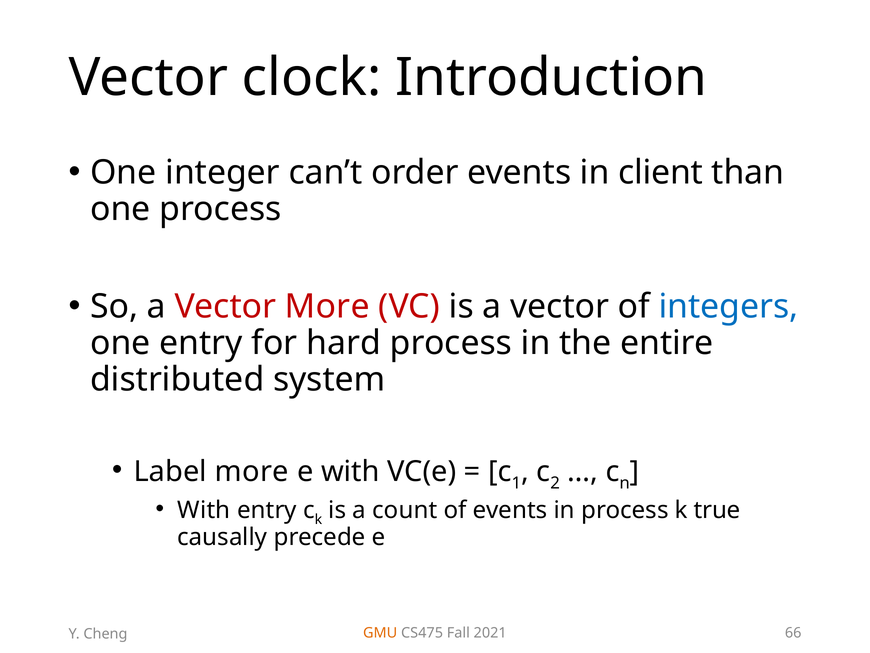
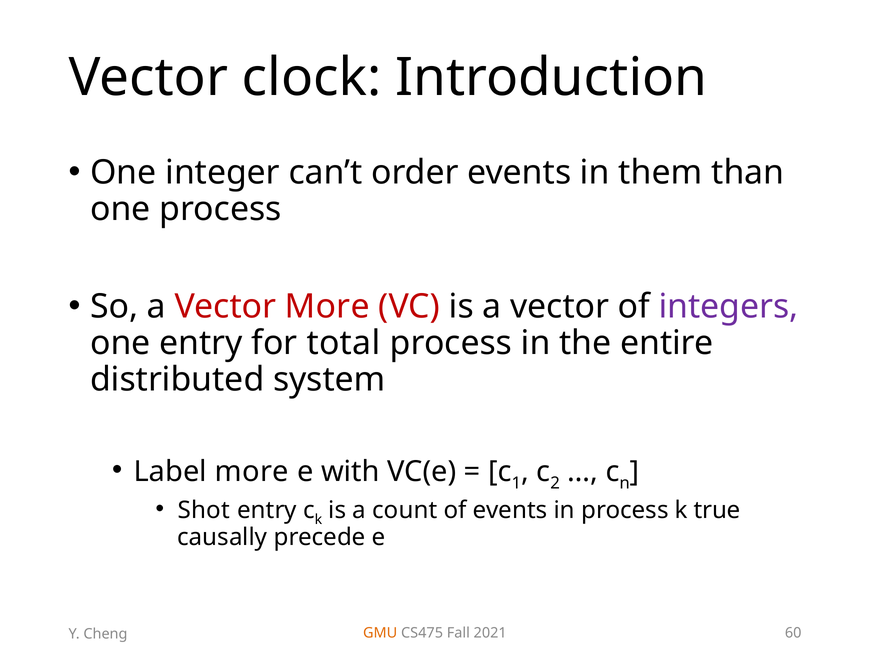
client: client -> them (660, 172)
integers colour: blue -> purple (729, 306)
hard: hard -> total (344, 343)
With: With -> Shot (204, 510)
66: 66 -> 60 (793, 632)
